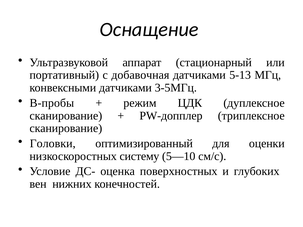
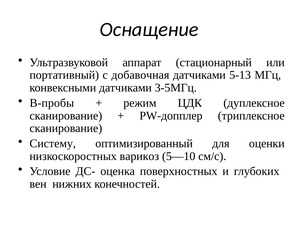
Головки: Головки -> Систему (53, 144)
систему: систему -> варикоз (139, 156)
